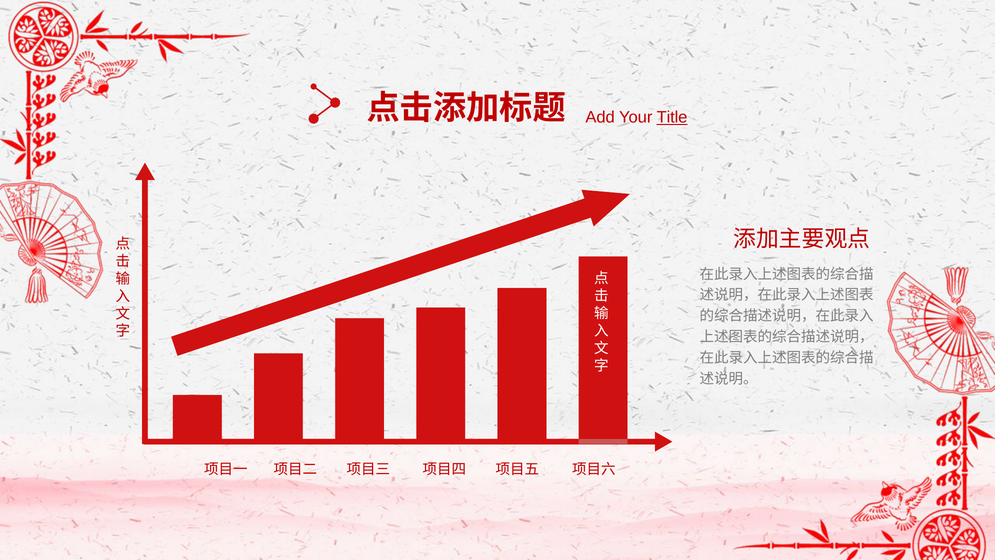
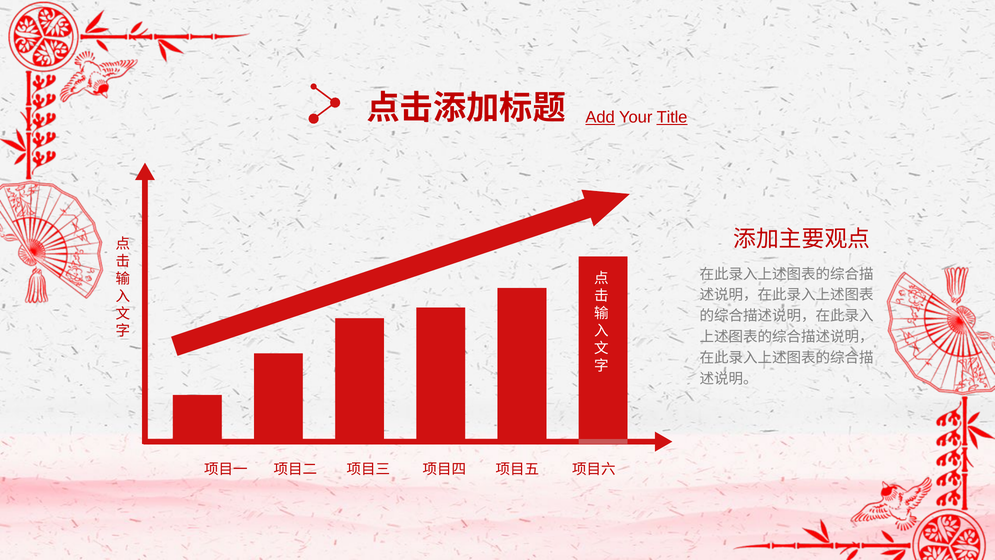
Add underline: none -> present (600, 117)
